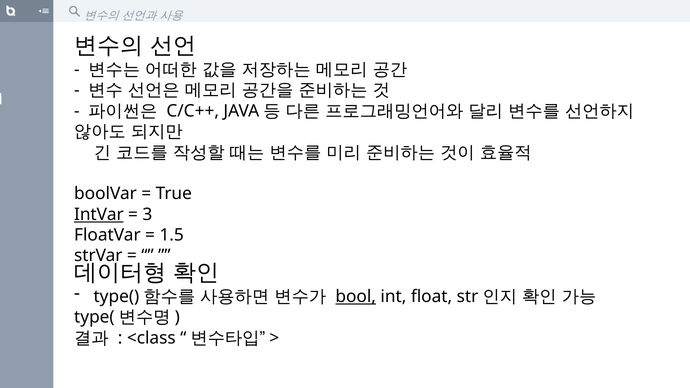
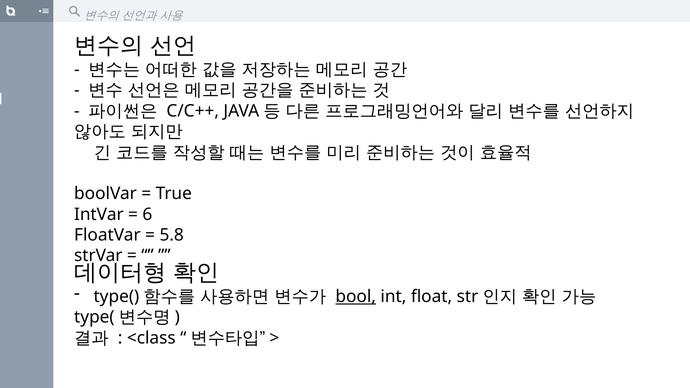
IntVar underline: present -> none (99, 214)
3: 3 -> 6 (147, 214)
1.5: 1.5 -> 5.8 (172, 235)
